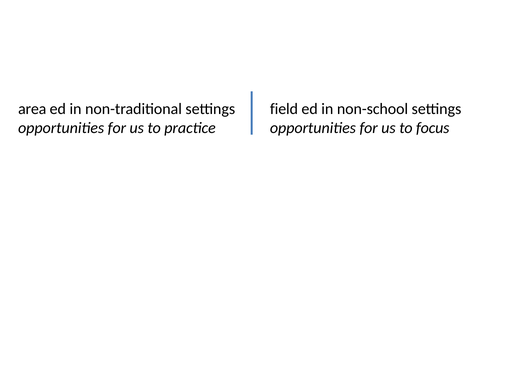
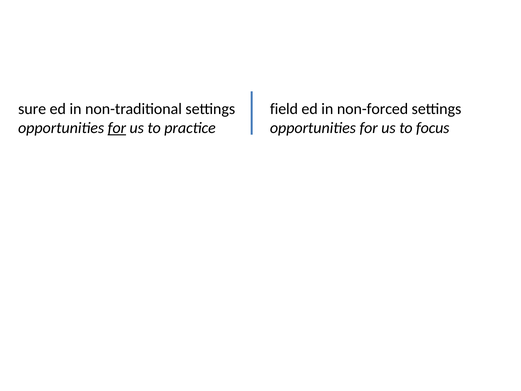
area: area -> sure (32, 109)
non-school: non-school -> non-forced (373, 109)
for underline: none -> present (117, 128)
